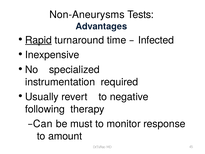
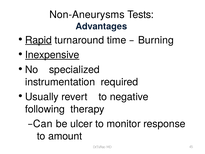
Infected: Infected -> Burning (156, 40)
Inexpensive underline: none -> present (52, 55)
must: must -> ulcer (81, 124)
